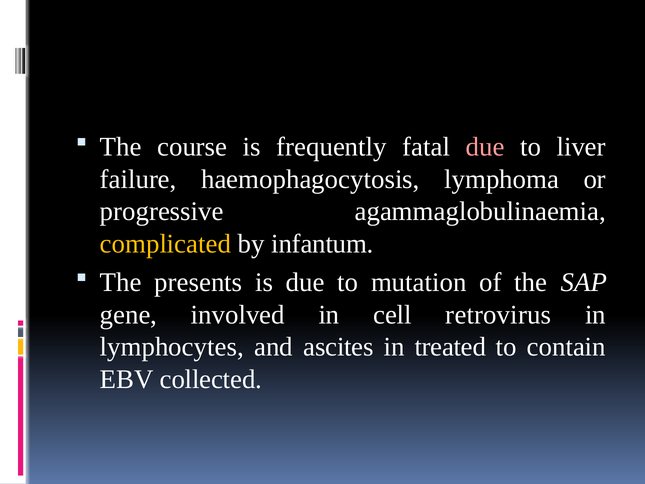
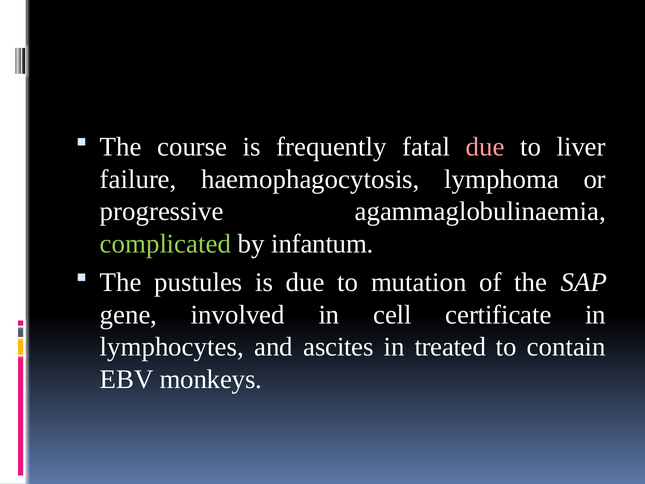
complicated colour: yellow -> light green (165, 244)
presents: presents -> pustules (198, 282)
retrovirus: retrovirus -> certificate (498, 314)
collected: collected -> monkeys (211, 379)
